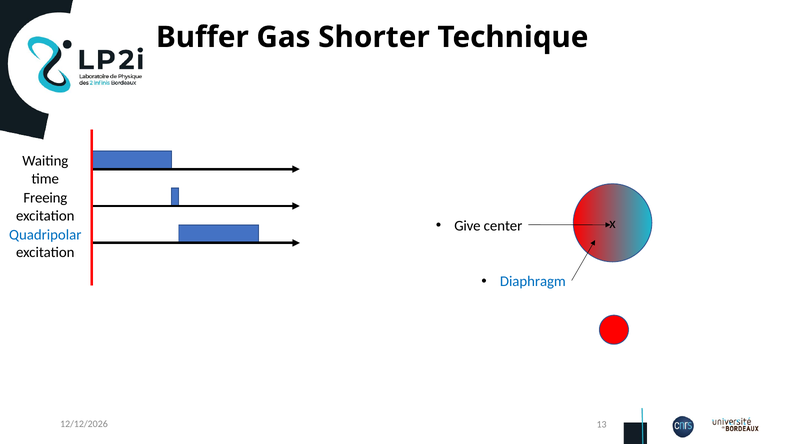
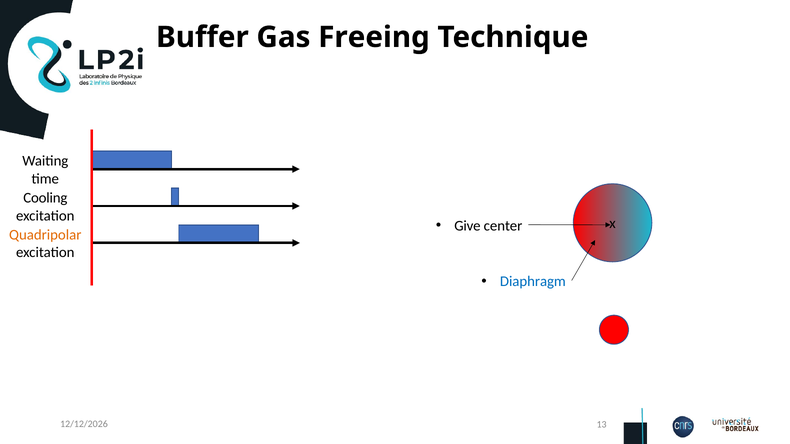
Shorter: Shorter -> Freeing (374, 37)
Freeing: Freeing -> Cooling (45, 198)
Quadripolar colour: blue -> orange (45, 235)
